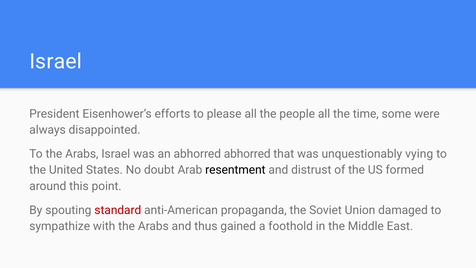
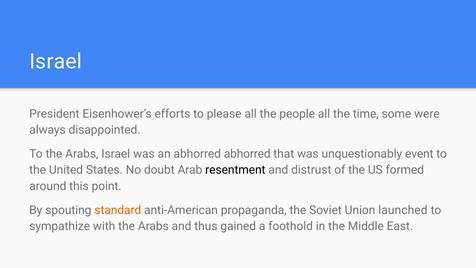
vying: vying -> event (419, 154)
standard colour: red -> orange (118, 210)
damaged: damaged -> launched (403, 210)
